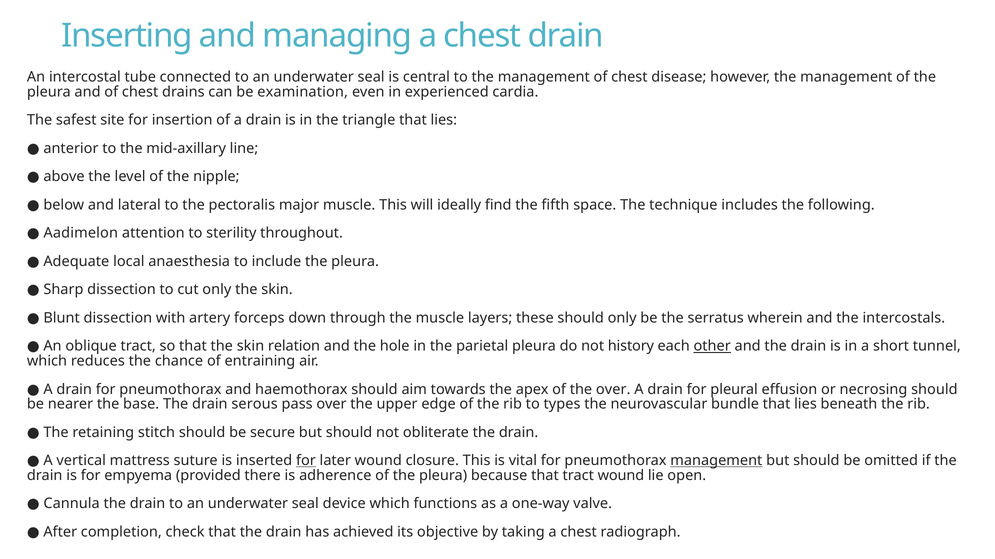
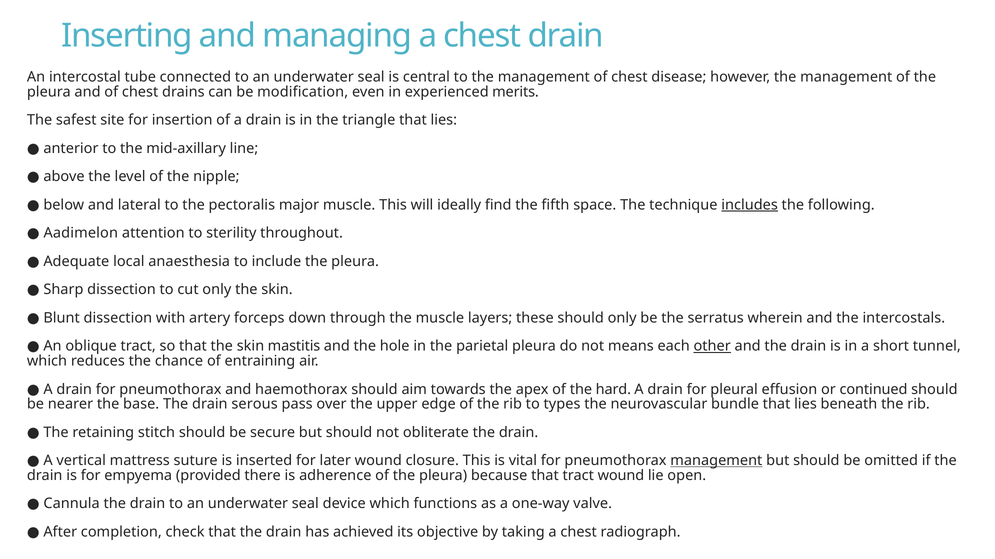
examination: examination -> modification (303, 92)
cardia: cardia -> merits (516, 92)
includes underline: none -> present (750, 205)
relation: relation -> mastitis (294, 347)
history: history -> means (631, 347)
the over: over -> hard (613, 390)
necrosing: necrosing -> continued (874, 390)
for underline: present -> none (306, 461)
